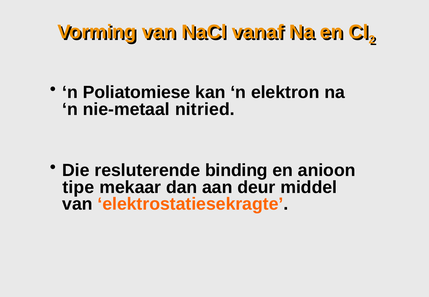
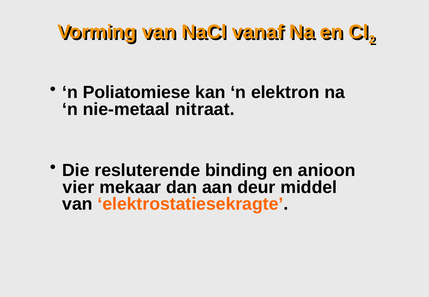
nitried: nitried -> nitraat (205, 109)
tipe: tipe -> vier (78, 187)
